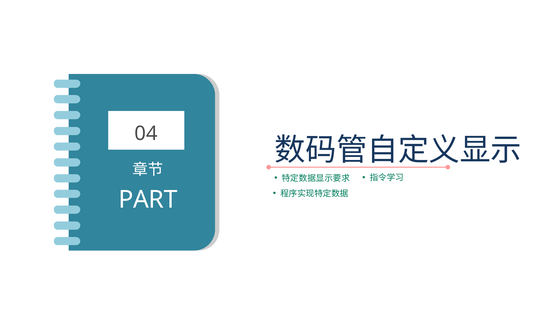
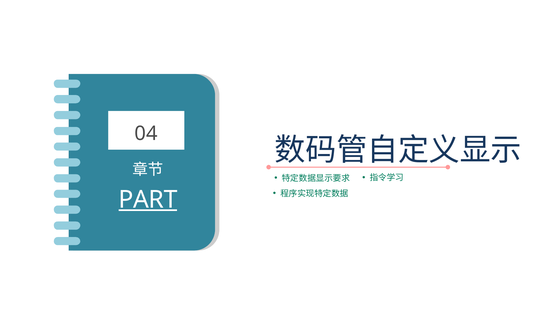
PART underline: none -> present (148, 199)
